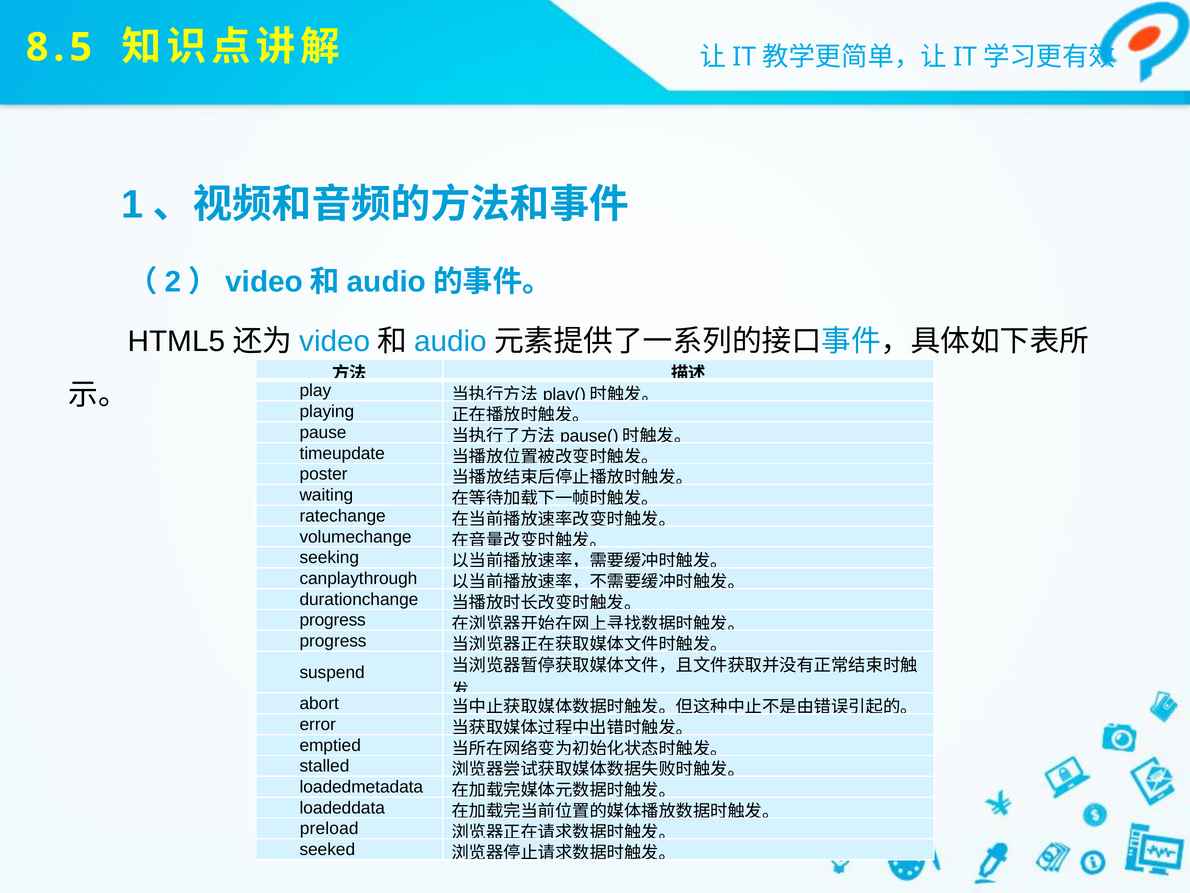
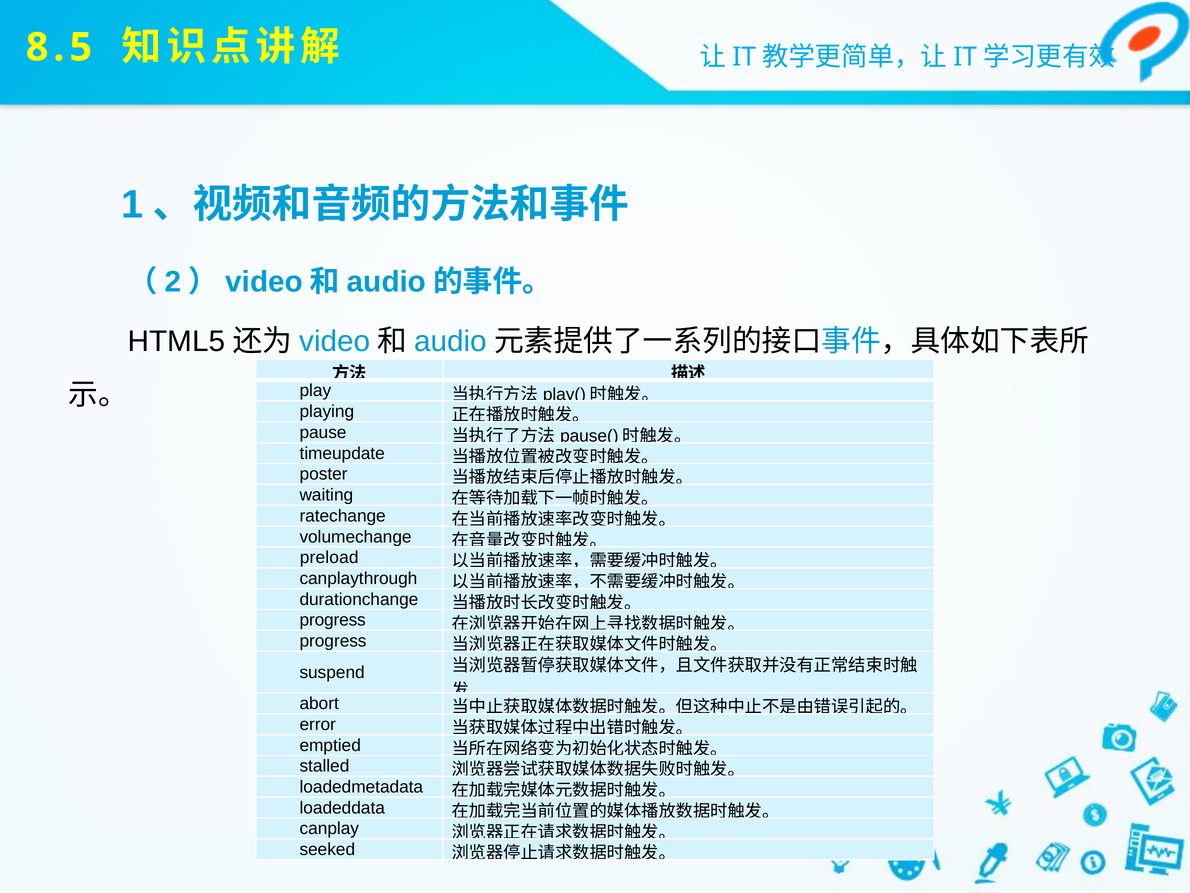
seeking: seeking -> preload (329, 557)
preload: preload -> canplay (329, 828)
